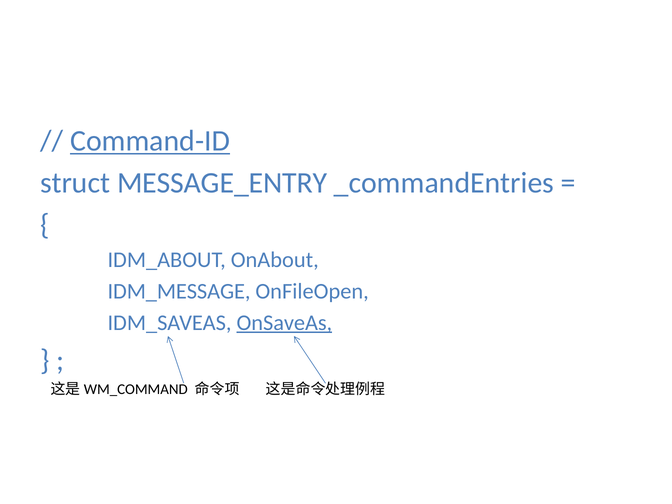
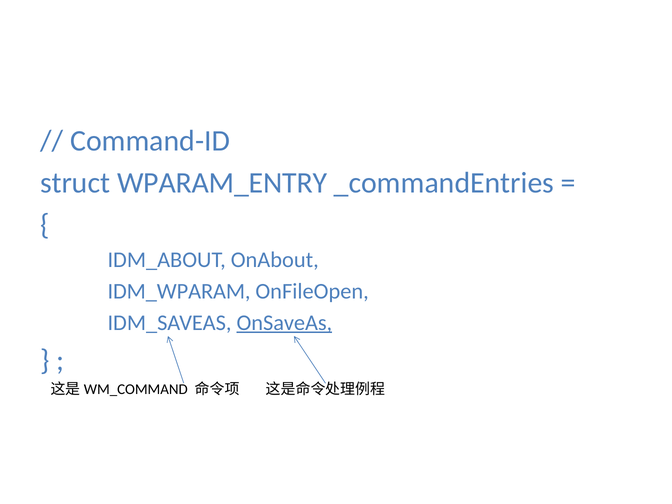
Command-ID underline: present -> none (150, 141)
MESSAGE_ENTRY: MESSAGE_ENTRY -> WPARAM_ENTRY (222, 183)
IDM_MESSAGE: IDM_MESSAGE -> IDM_WPARAM (179, 291)
